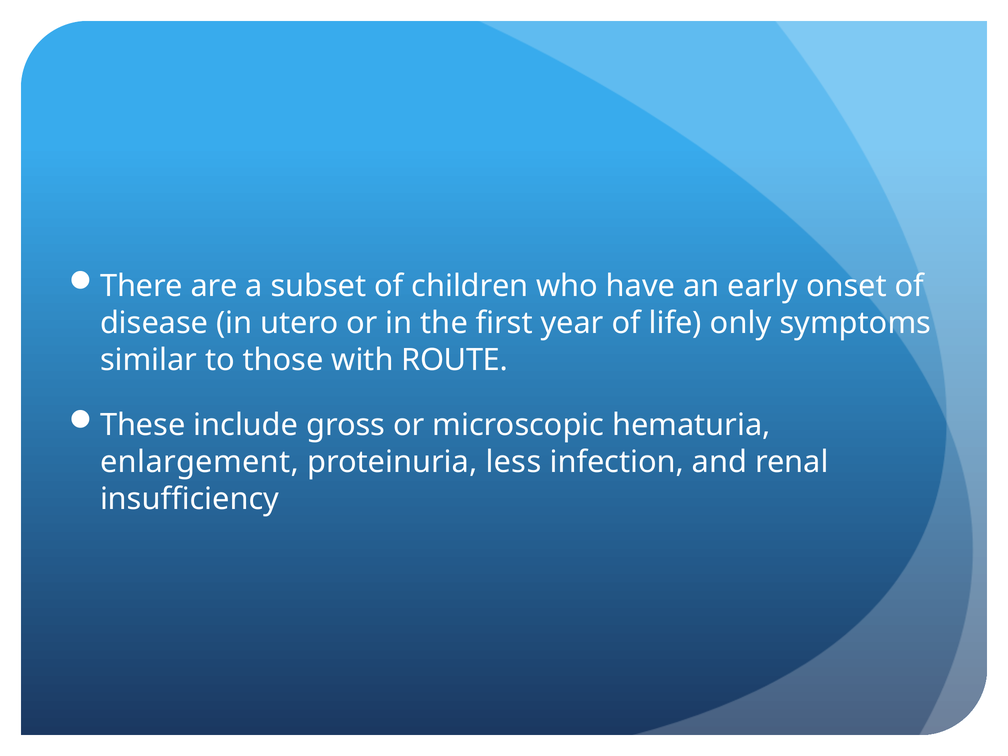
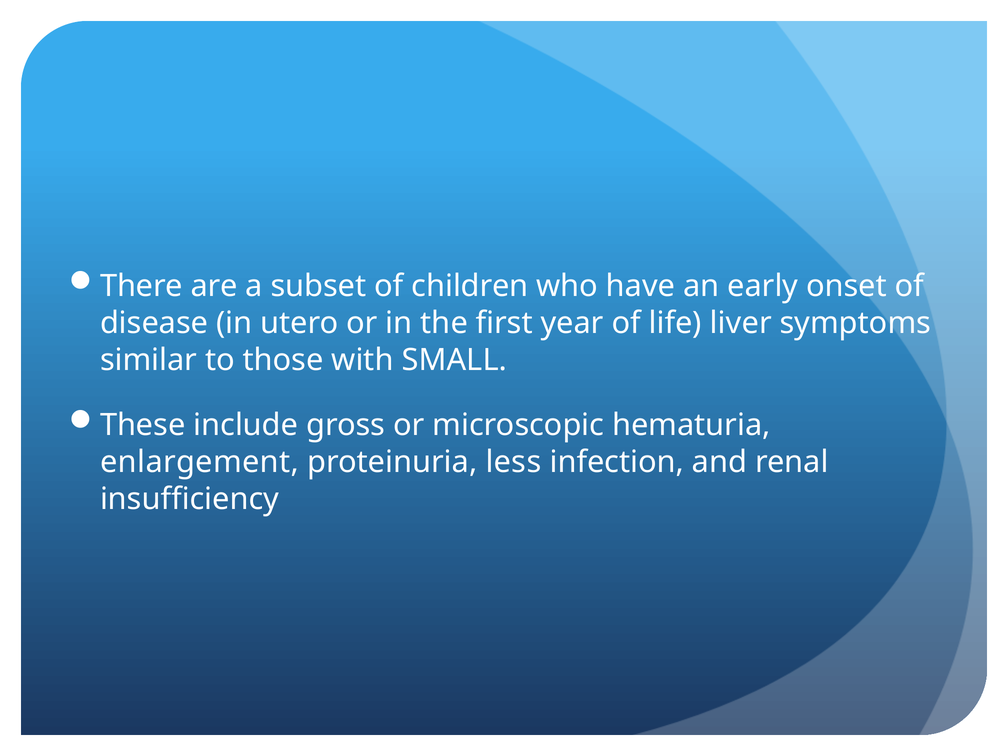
only: only -> liver (741, 323)
ROUTE: ROUTE -> SMALL (454, 360)
